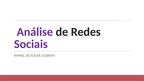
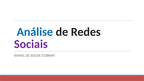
Análise colour: purple -> blue (35, 32)
